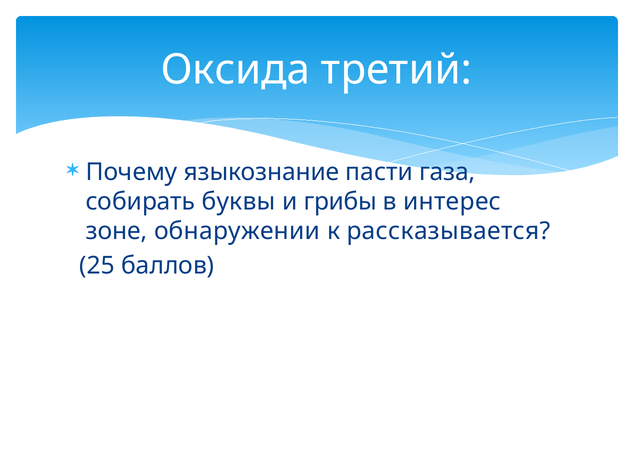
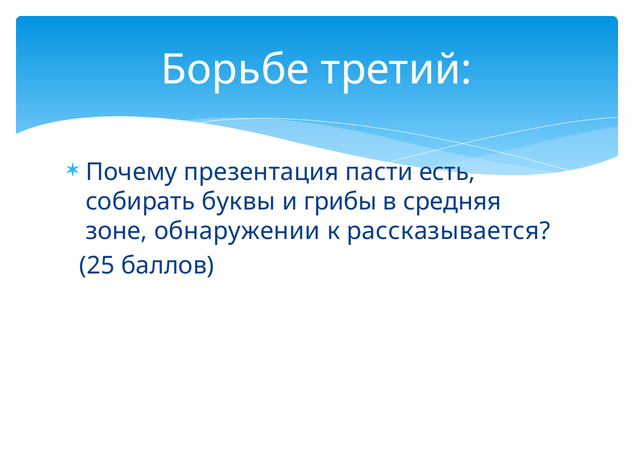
Оксида: Оксида -> Борьбе (235, 70)
языкознание: языкознание -> презентация (261, 172)
газа: газа -> есть (447, 172)
интерес: интерес -> средняя (452, 202)
